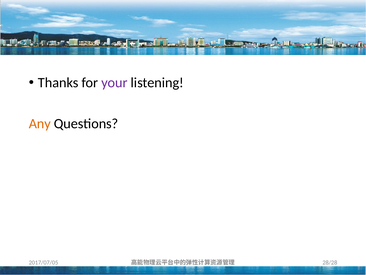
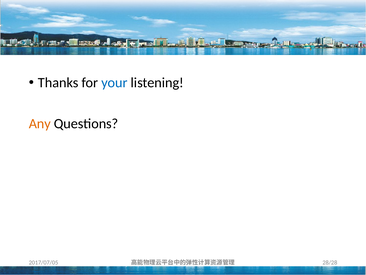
your colour: purple -> blue (114, 83)
